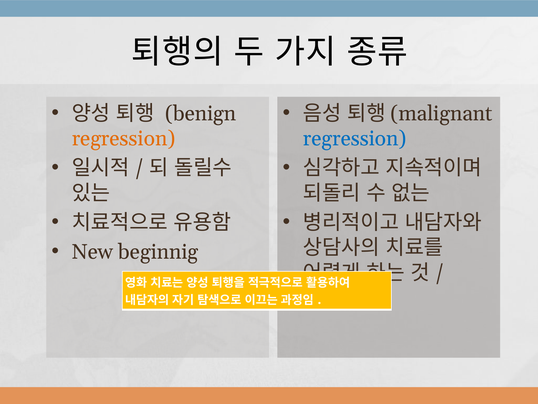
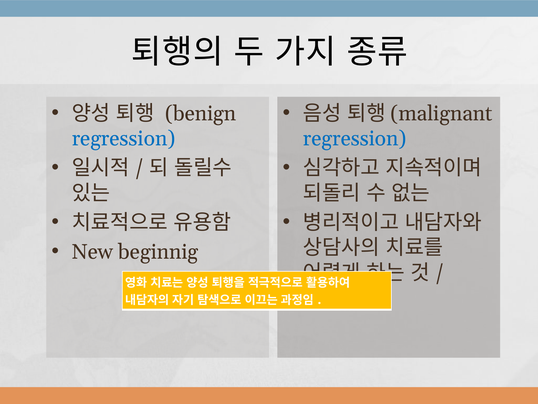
regression colour: orange -> blue (123, 138)
